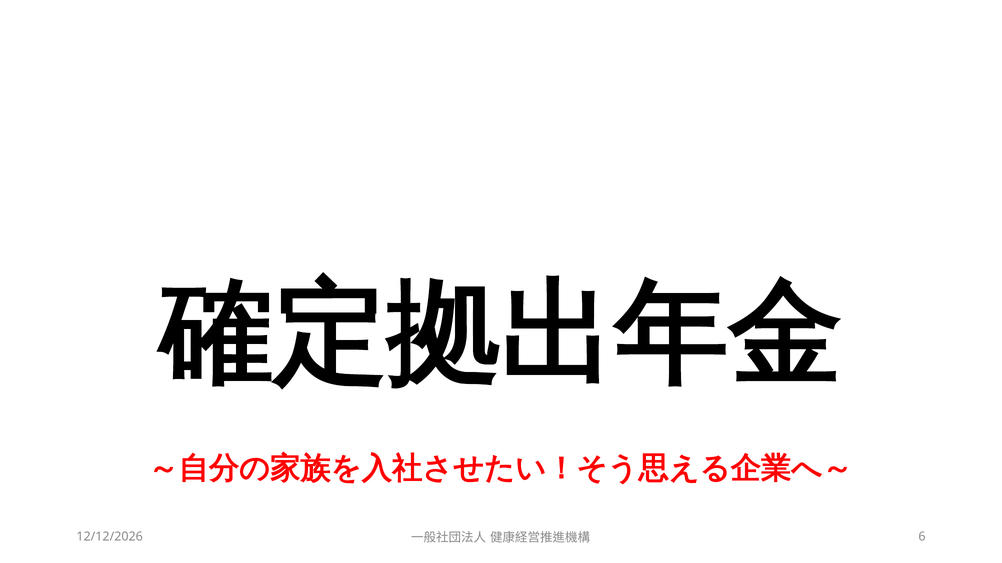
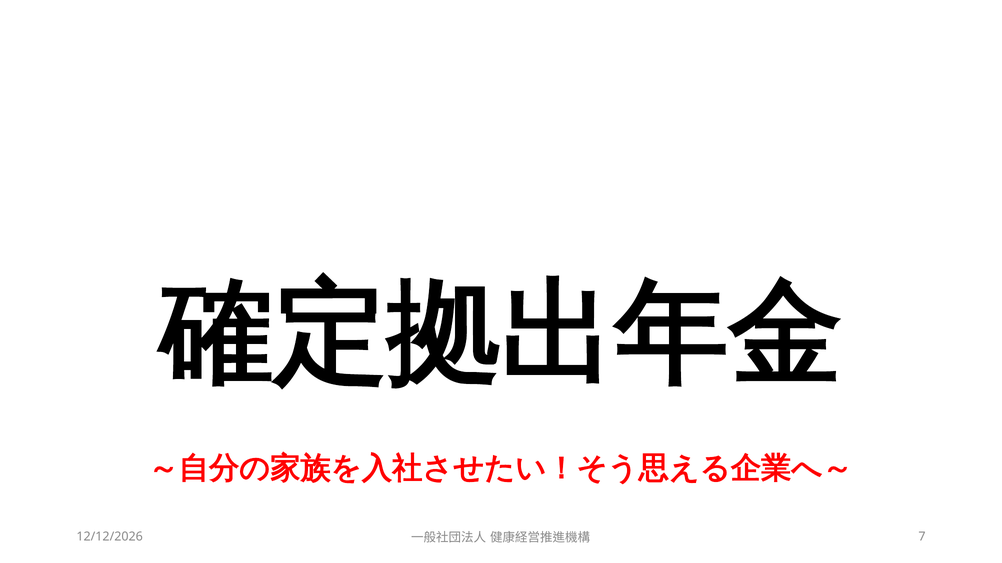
6: 6 -> 7 (922, 537)
